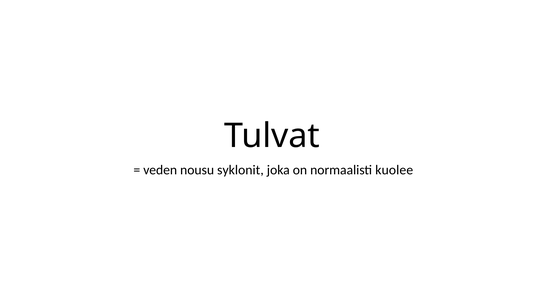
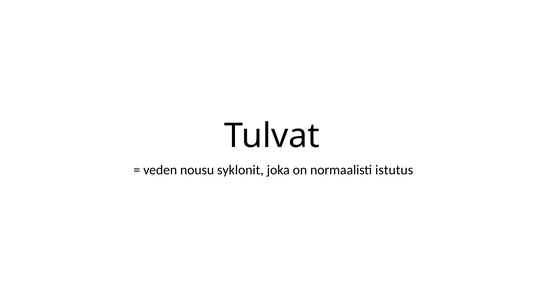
kuolee: kuolee -> istutus (394, 170)
